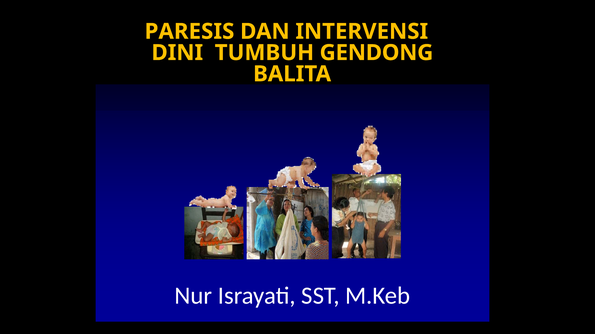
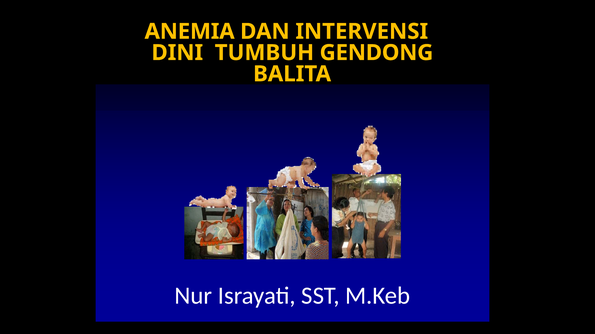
PARESIS: PARESIS -> ANEMIA (190, 32)
